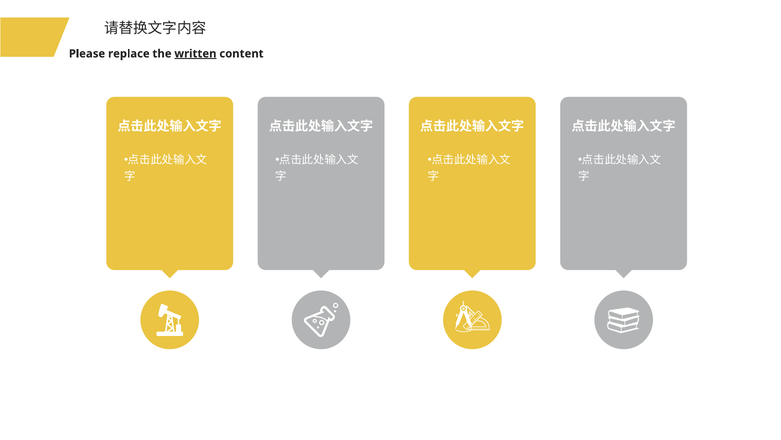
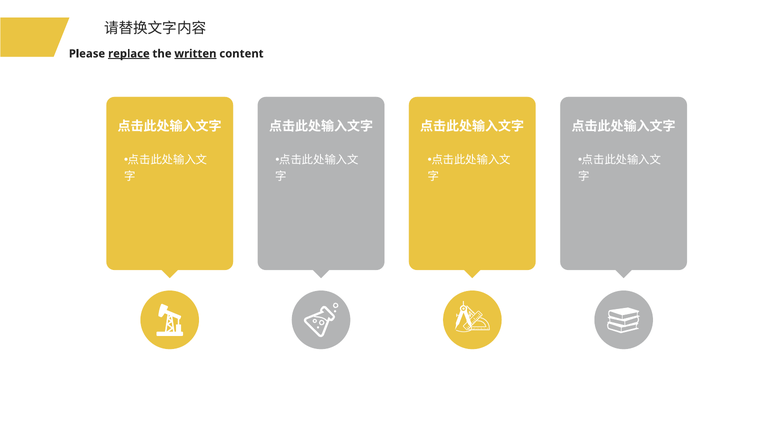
replace underline: none -> present (129, 54)
